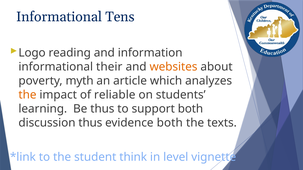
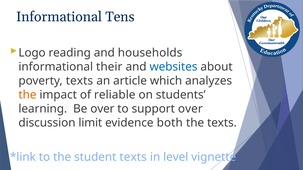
information: information -> households (150, 53)
websites colour: orange -> blue (173, 67)
poverty myth: myth -> texts (79, 81)
Be thus: thus -> over (102, 109)
support both: both -> over (190, 109)
discussion thus: thus -> limit (90, 123)
student think: think -> texts (133, 157)
